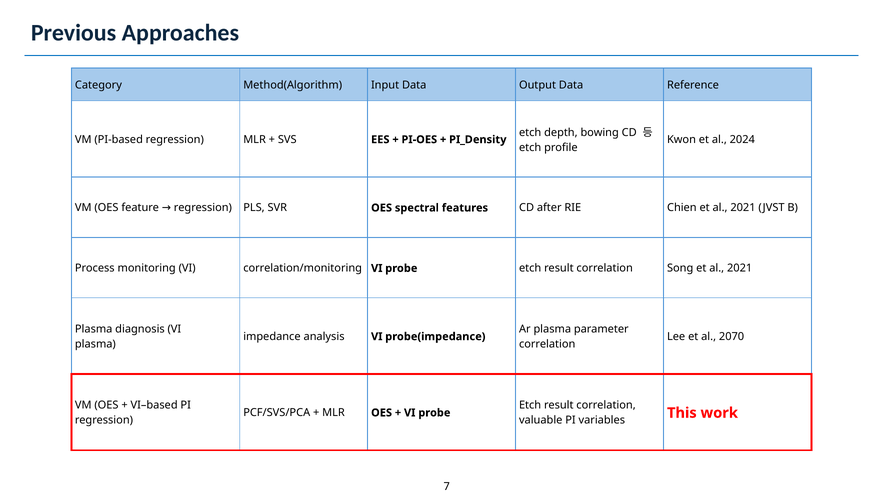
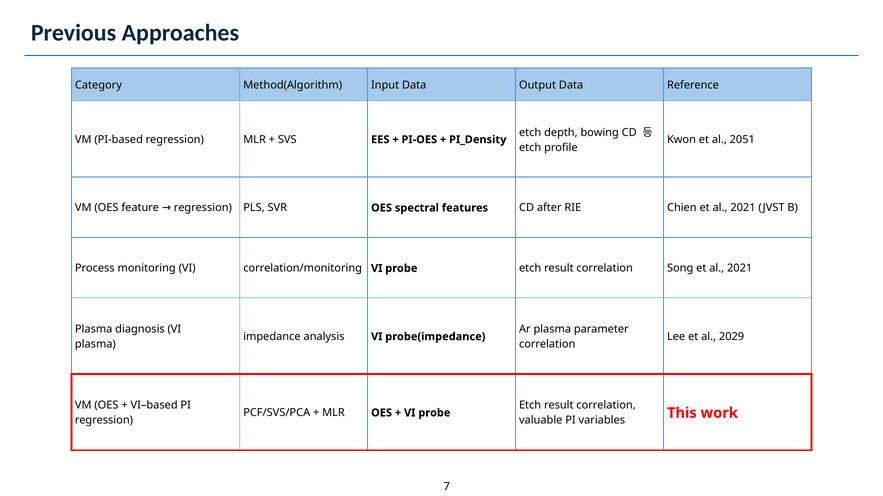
2024: 2024 -> 2051 (742, 140)
2070: 2070 -> 2029 (732, 337)
